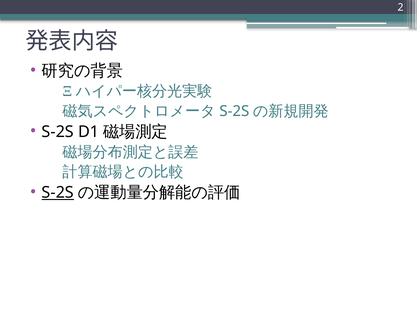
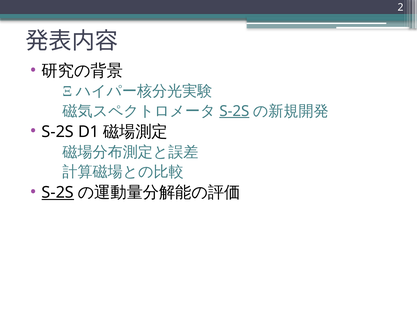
S-2S underline: none -> present (234, 111)
